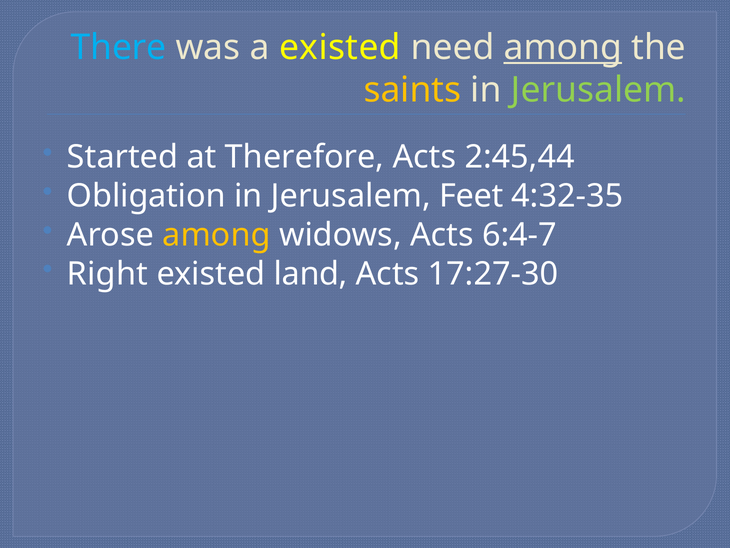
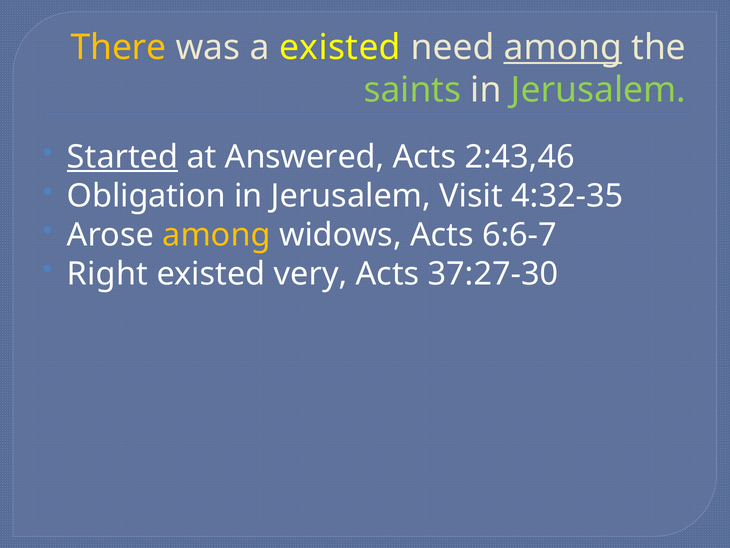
There colour: light blue -> yellow (119, 48)
saints colour: yellow -> light green (412, 90)
Started underline: none -> present (123, 157)
Therefore: Therefore -> Answered (305, 157)
2:45,44: 2:45,44 -> 2:43,46 (520, 157)
Feet: Feet -> Visit (471, 196)
6:4-7: 6:4-7 -> 6:6-7 (520, 235)
land: land -> very (311, 274)
17:27-30: 17:27-30 -> 37:27-30 (493, 274)
